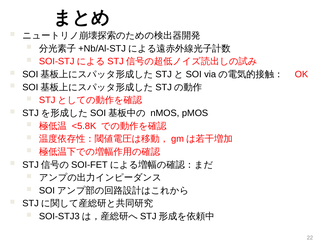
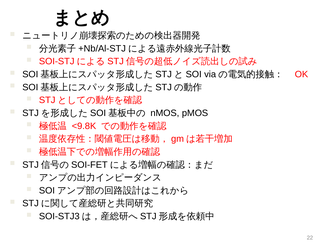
<5.8K: <5.8K -> <9.8K (84, 126)
